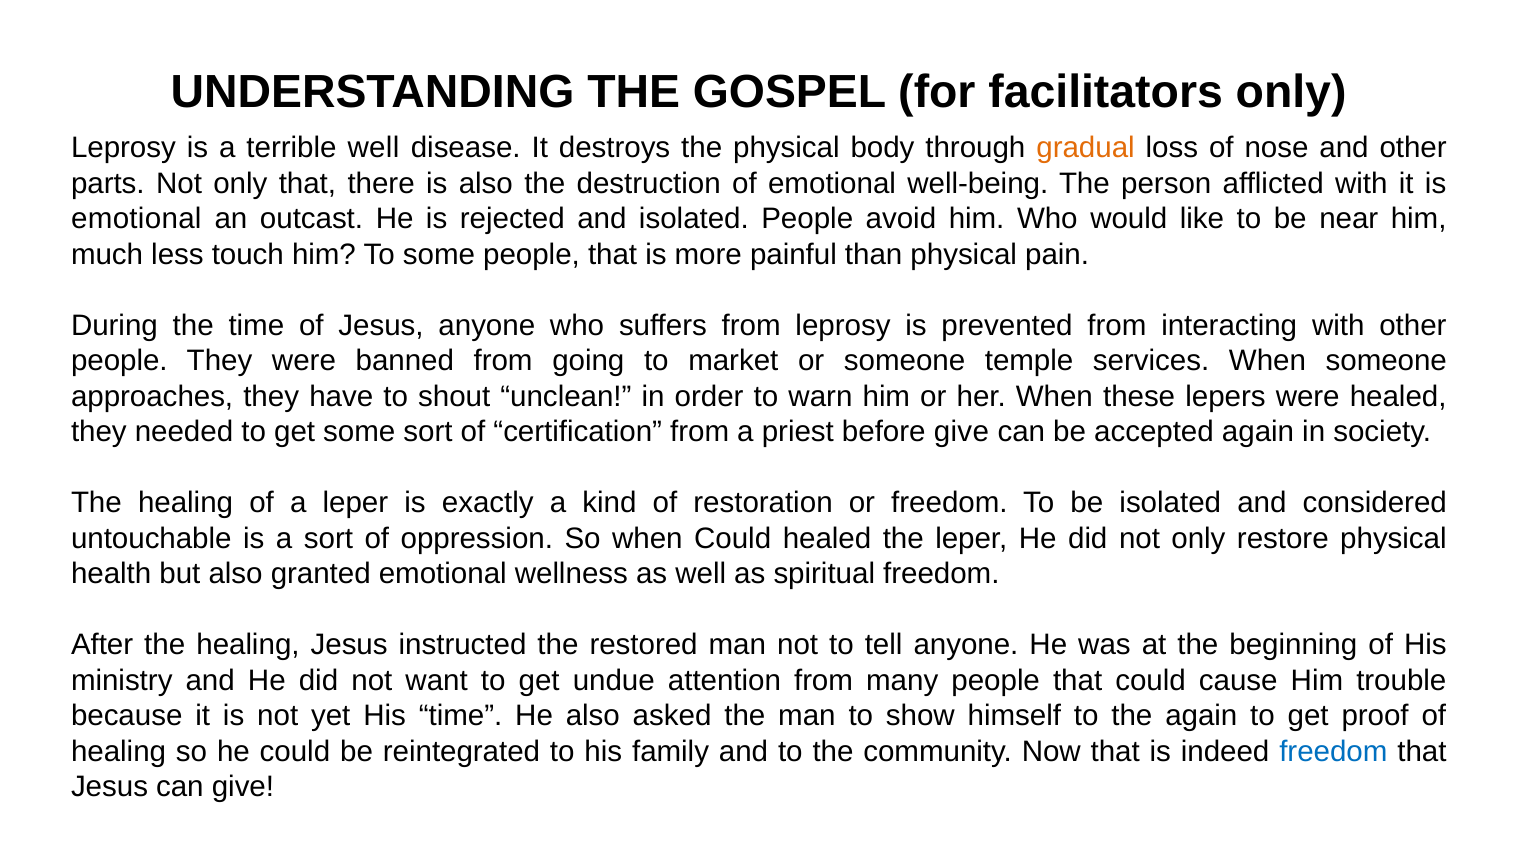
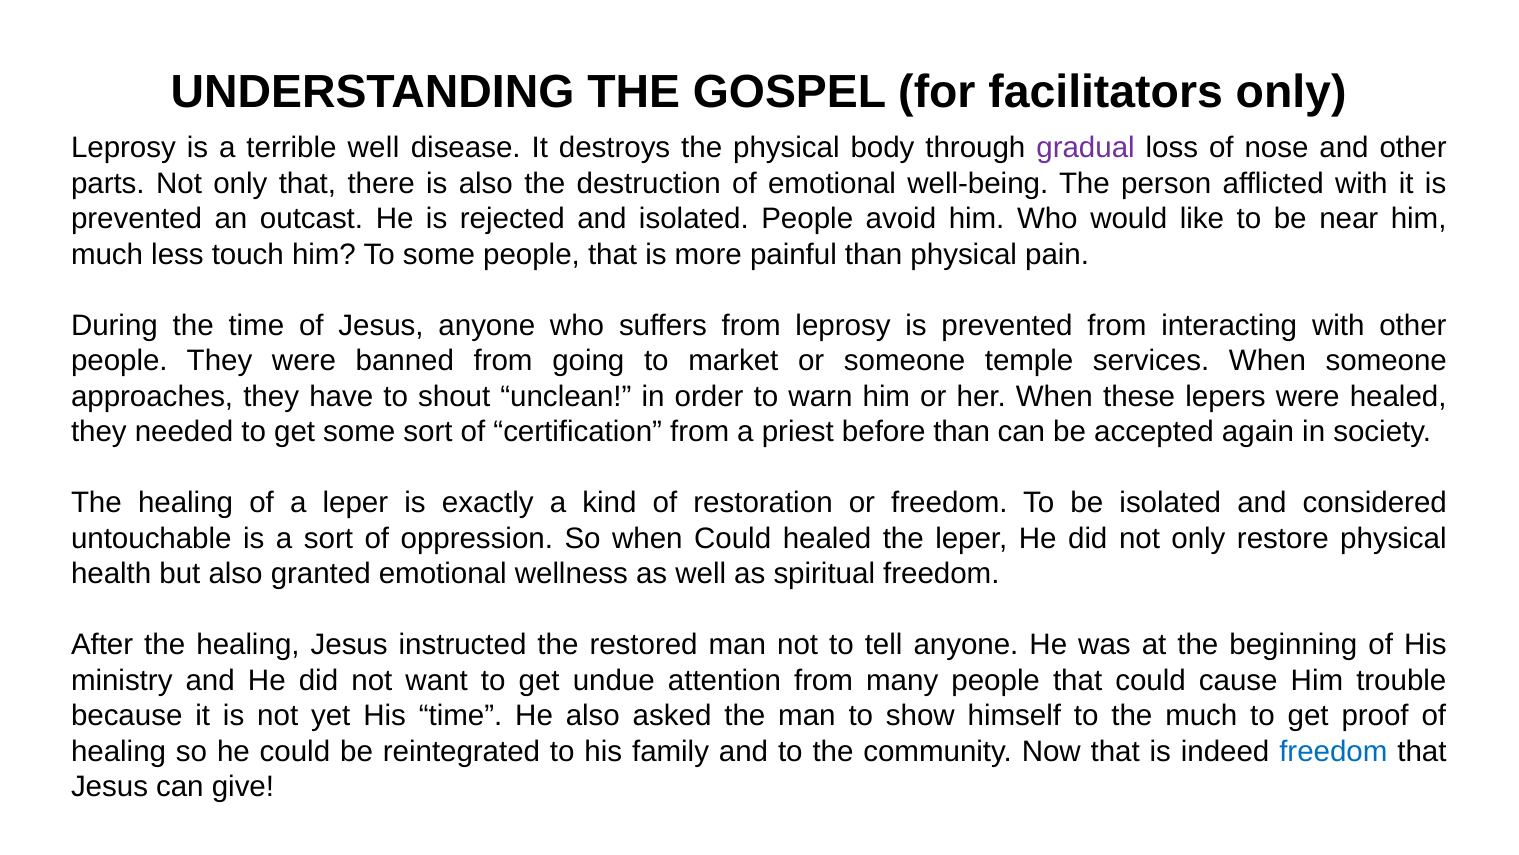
gradual colour: orange -> purple (1086, 148)
emotional: emotional -> prevented (137, 219)
before give: give -> than (962, 432)
the again: again -> much (1201, 715)
